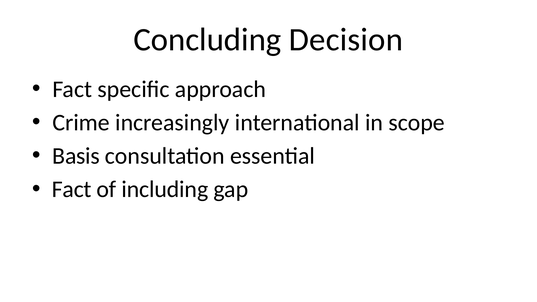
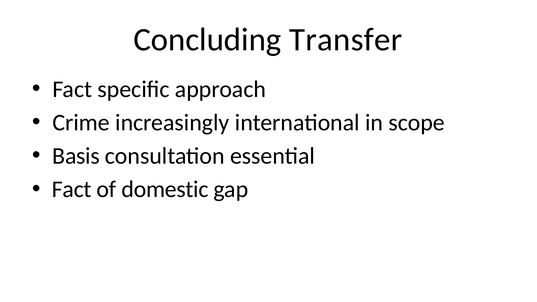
Decision: Decision -> Transfer (346, 40)
including: including -> domestic (165, 189)
